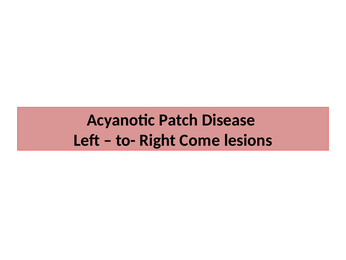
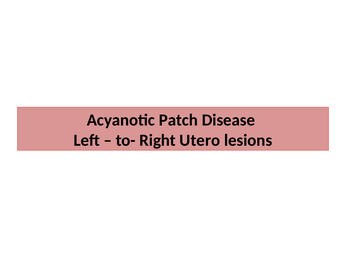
Come: Come -> Utero (200, 140)
